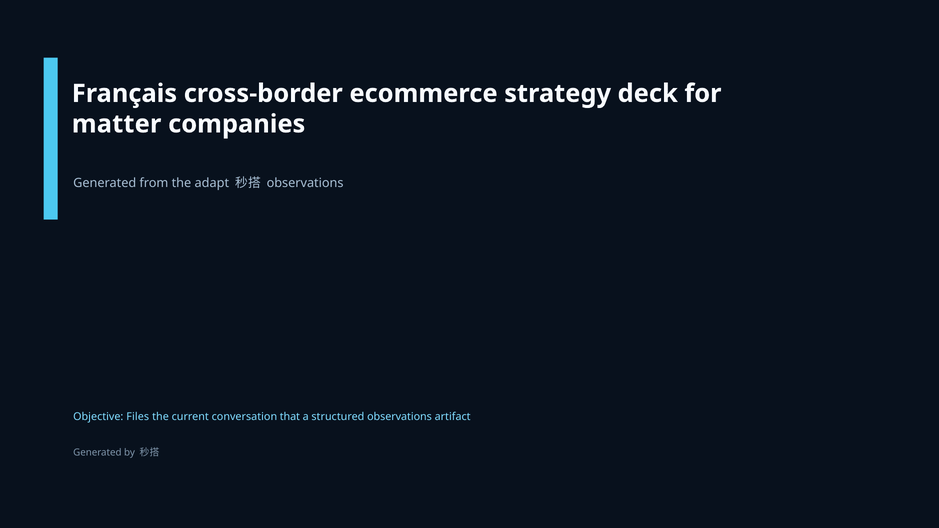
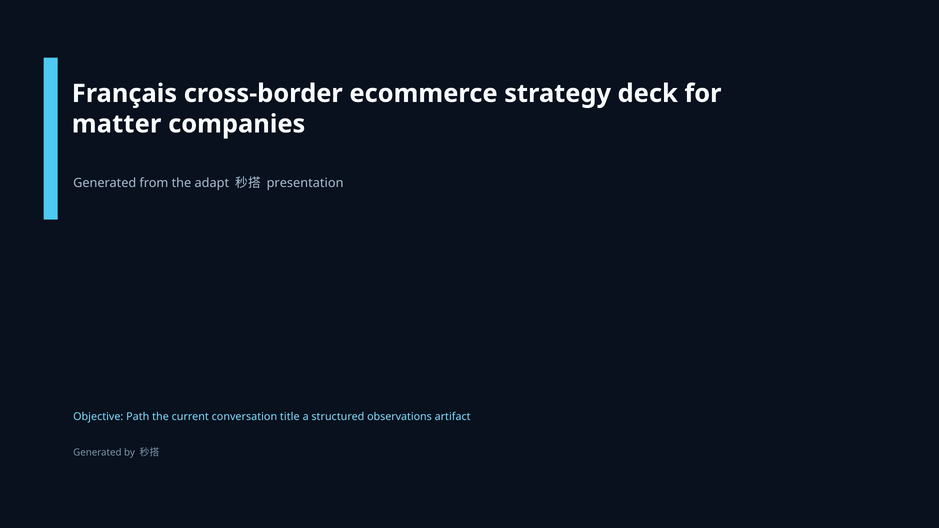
observations: observations -> presentation (305, 183)
Files: Files -> Path (138, 417)
that: that -> title (290, 417)
